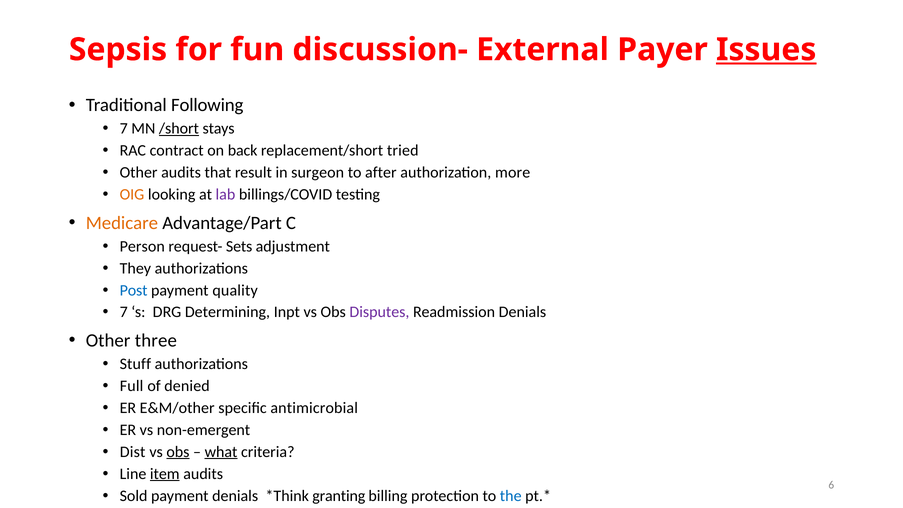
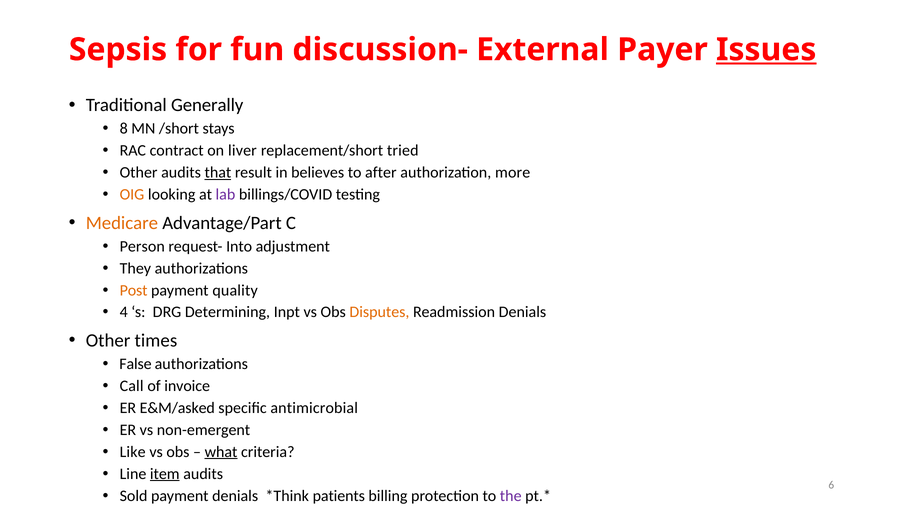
Following: Following -> Generally (207, 105)
7: 7 -> 8 (124, 129)
/short underline: present -> none (179, 129)
back: back -> liver (242, 151)
that underline: none -> present (218, 173)
surgeon: surgeon -> believes (318, 173)
Sets: Sets -> Into (239, 246)
Post colour: blue -> orange (134, 290)
7: 7 -> 4 (124, 312)
Disputes colour: purple -> orange (379, 312)
three: three -> times (156, 340)
Stuff: Stuff -> False (135, 364)
Full: Full -> Call (132, 386)
denied: denied -> invoice (187, 386)
E&M/other: E&M/other -> E&M/asked (177, 408)
Dist: Dist -> Like (133, 452)
obs underline: present -> none (178, 452)
granting: granting -> patients (339, 496)
the colour: blue -> purple (511, 496)
